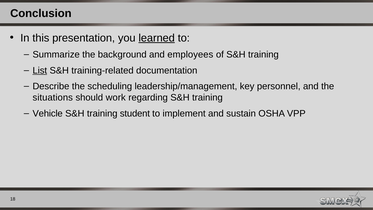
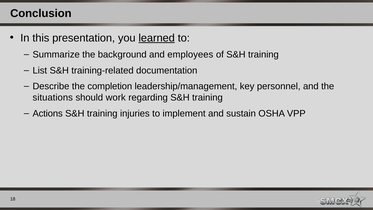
List underline: present -> none (40, 70)
scheduling: scheduling -> completion (110, 86)
Vehicle: Vehicle -> Actions (48, 113)
student: student -> injuries (135, 113)
